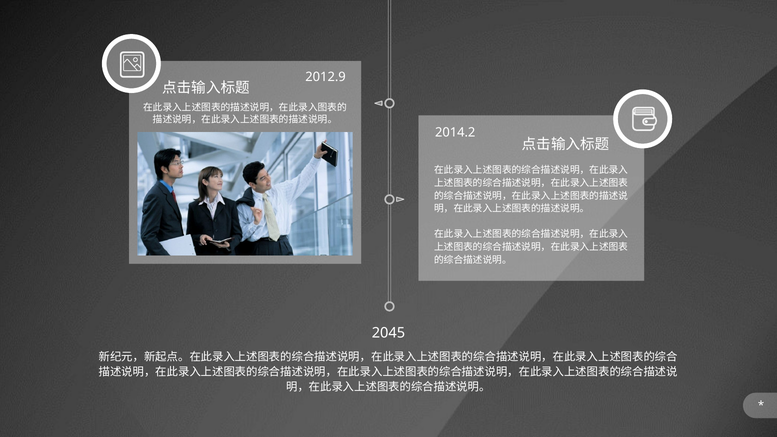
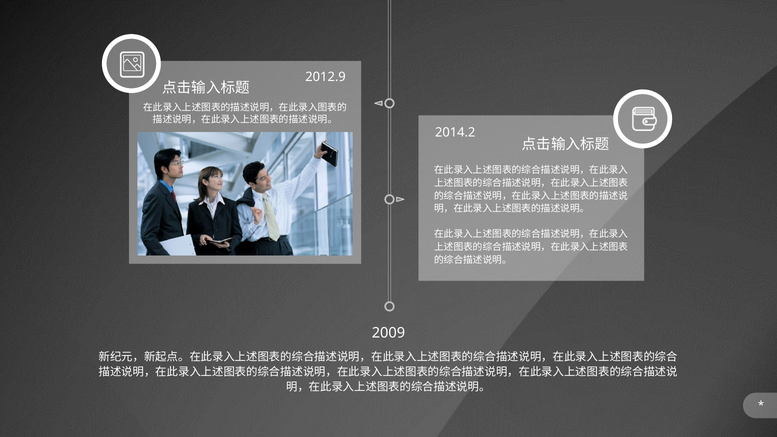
2045: 2045 -> 2009 (388, 333)
